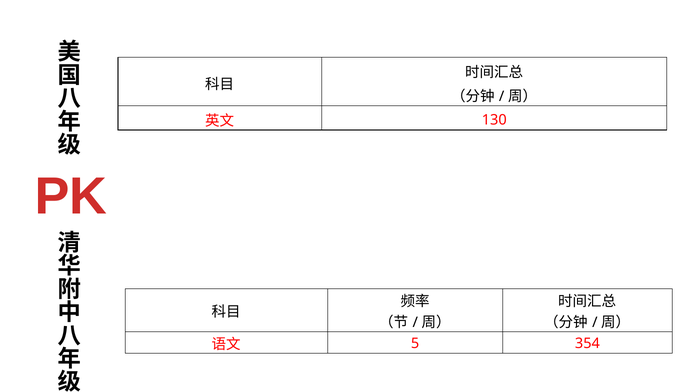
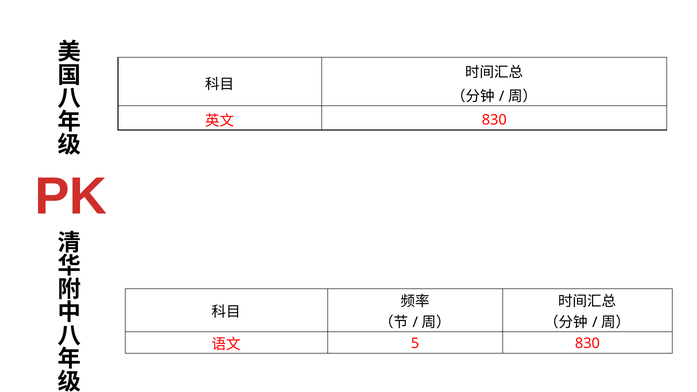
130: 130 -> 830 (494, 120)
5 354: 354 -> 830 (587, 344)
